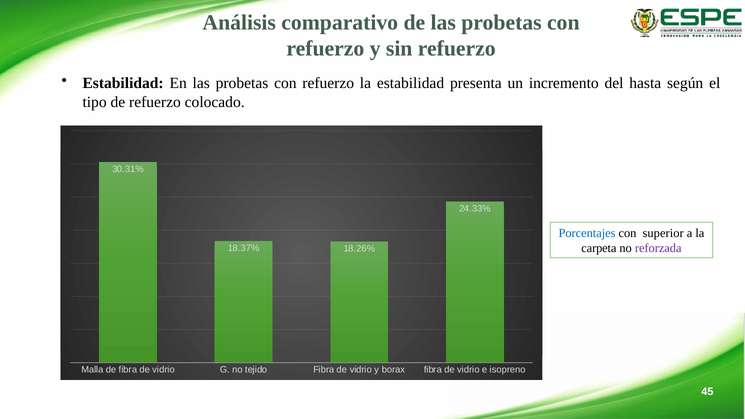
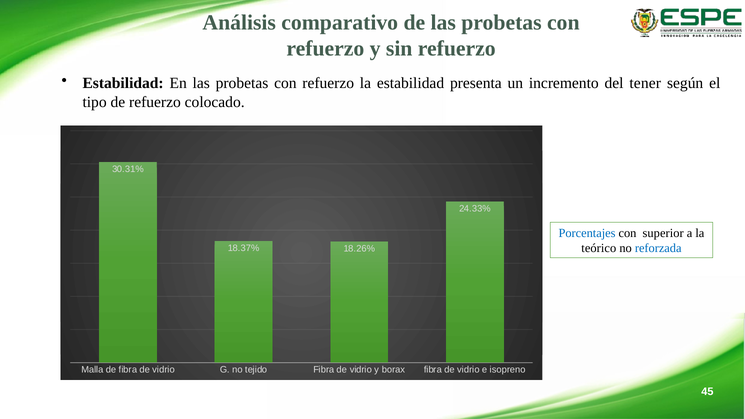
hasta: hasta -> tener (645, 83)
carpeta: carpeta -> teórico (599, 248)
reforzada colour: purple -> blue (658, 248)
